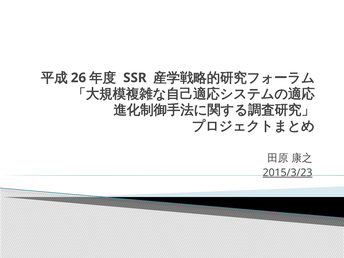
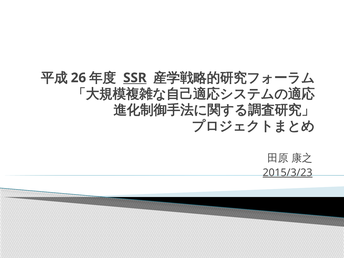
SSR underline: none -> present (135, 78)
